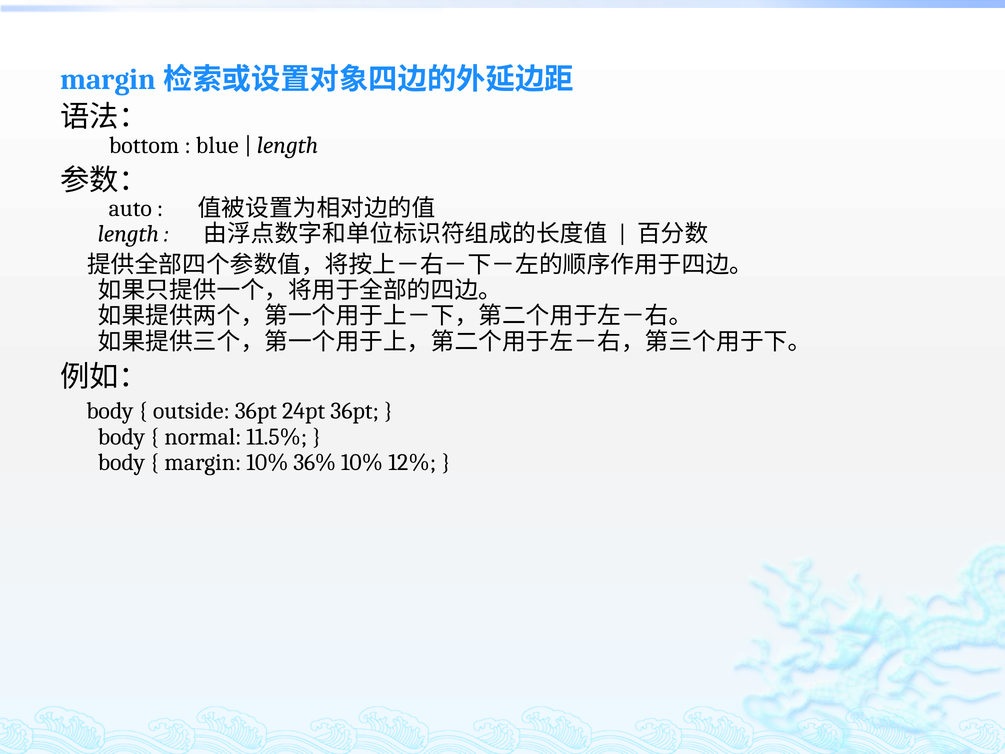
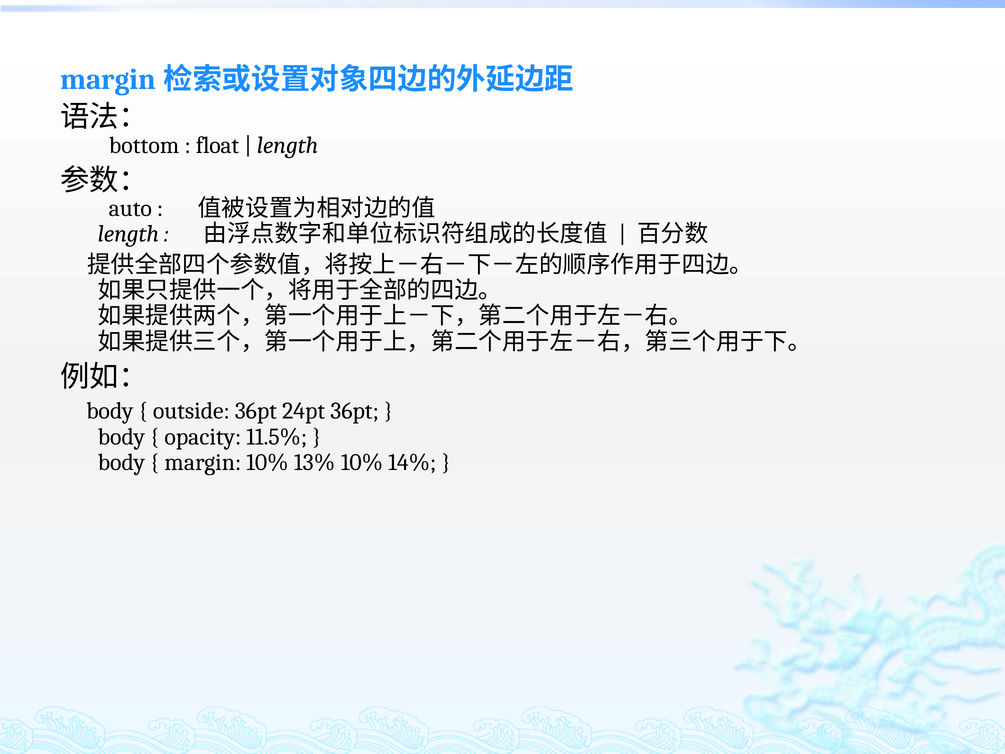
blue: blue -> float (217, 145)
normal: normal -> opacity (203, 437)
36%: 36% -> 13% (314, 462)
12%: 12% -> 14% (412, 462)
